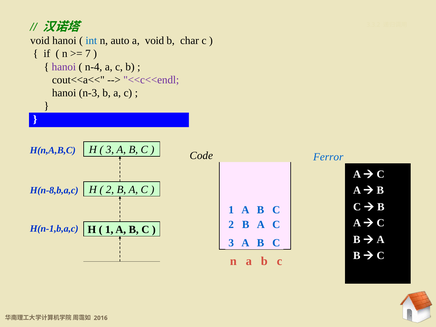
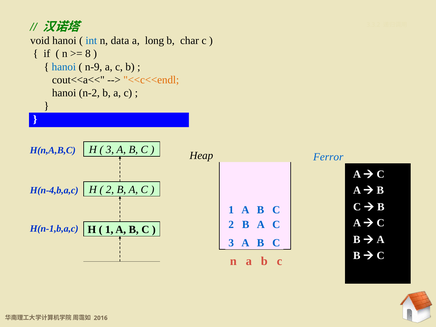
auto: auto -> data (120, 41)
a void: void -> long (155, 41)
7: 7 -> 8 (88, 54)
hanoi colour: purple -> blue (64, 67)
n-4: n-4 -> n-9 (94, 67)
<<c<<endl colour: purple -> orange (151, 80)
n-3: n-3 -> n-2 (89, 93)
Code: Code -> Heap (201, 156)
H(n-8,b,a,c: H(n-8,b,a,c -> H(n-4,b,a,c (54, 190)
